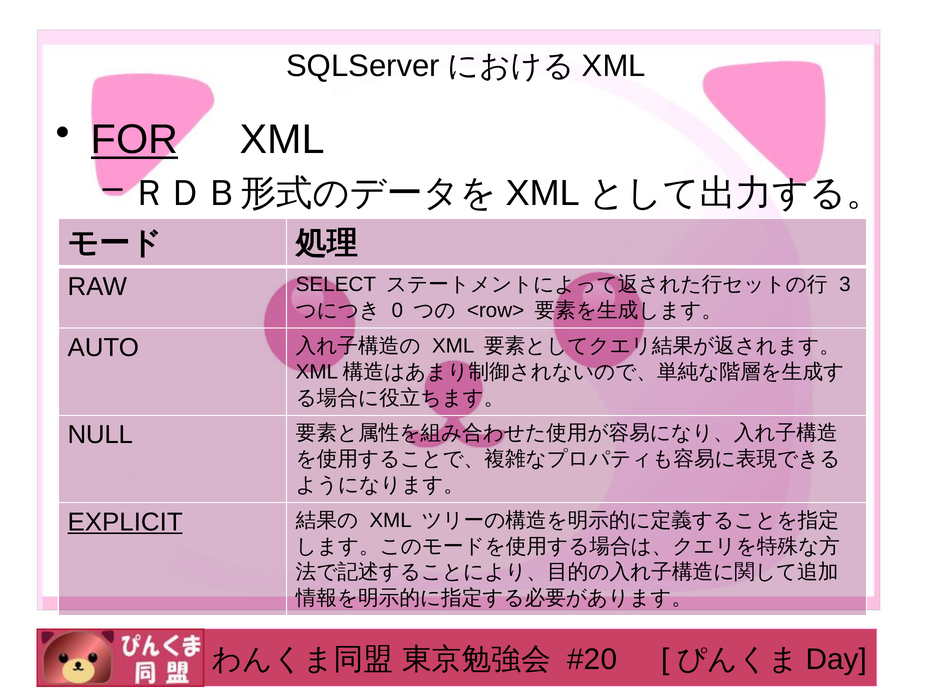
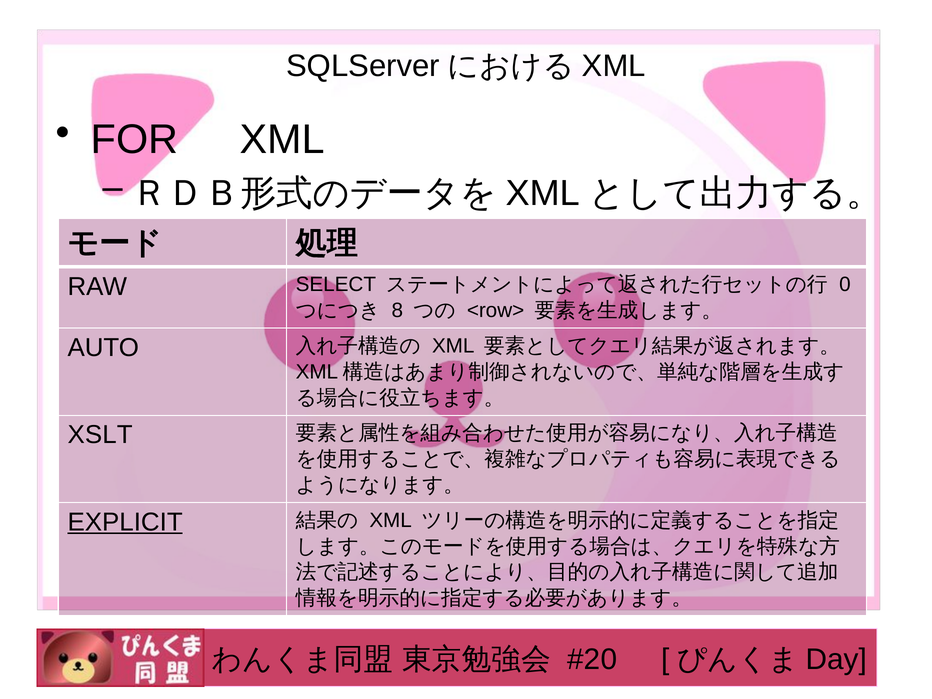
FOR underline: present -> none (135, 140)
3: 3 -> 0 (845, 285)
0: 0 -> 8 (397, 311)
NULL: NULL -> XSLT (100, 435)
